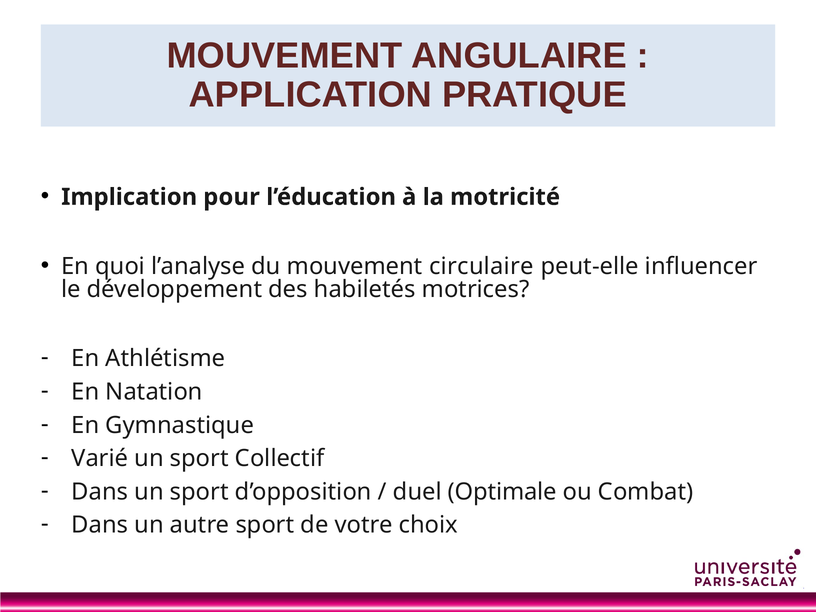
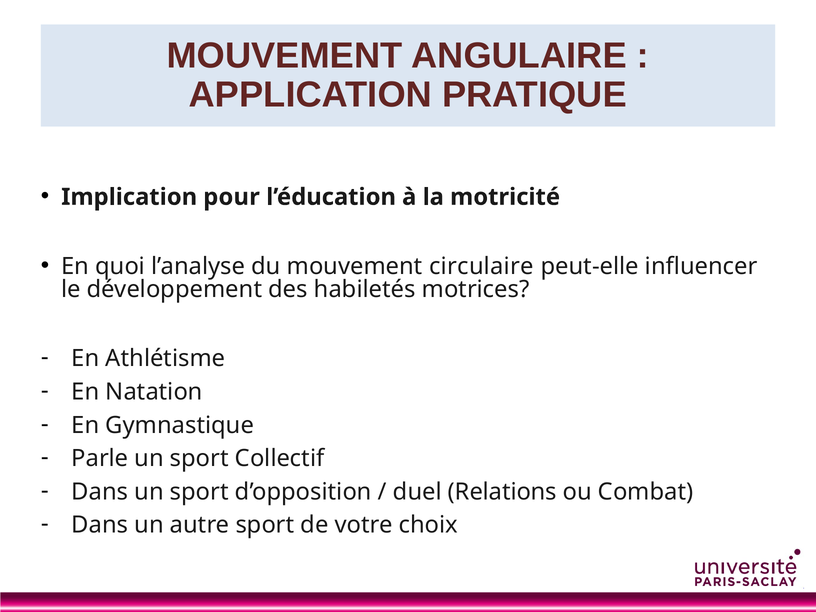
Varié: Varié -> Parle (100, 458)
Optimale: Optimale -> Relations (502, 492)
